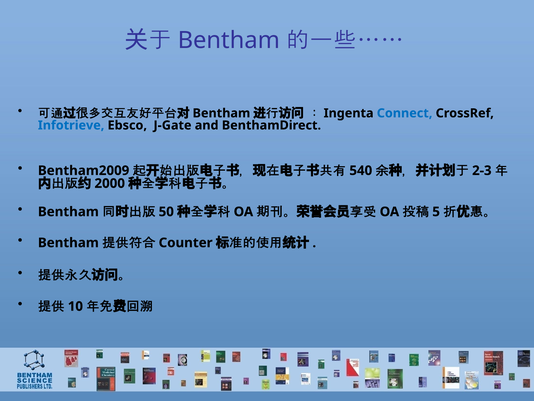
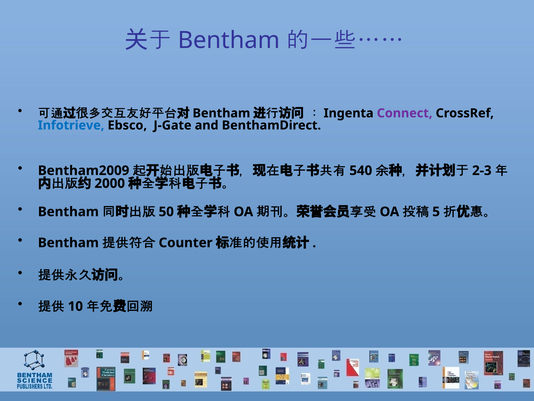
Connect colour: blue -> purple (405, 113)
